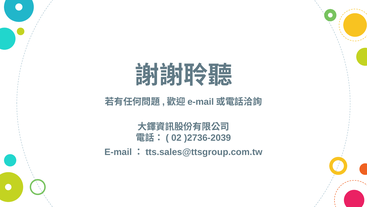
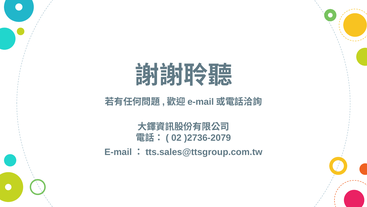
)2736-2039: )2736-2039 -> )2736-2079 (207, 138)
